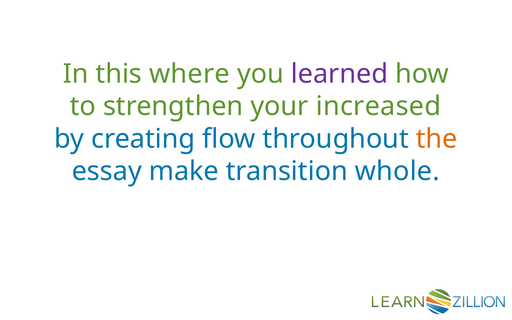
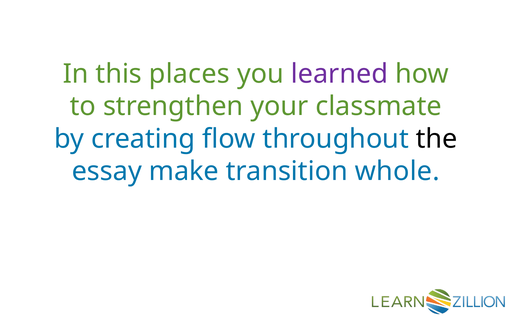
where: where -> places (189, 74)
increased: increased -> classmate (379, 106)
the colour: orange -> black (437, 139)
